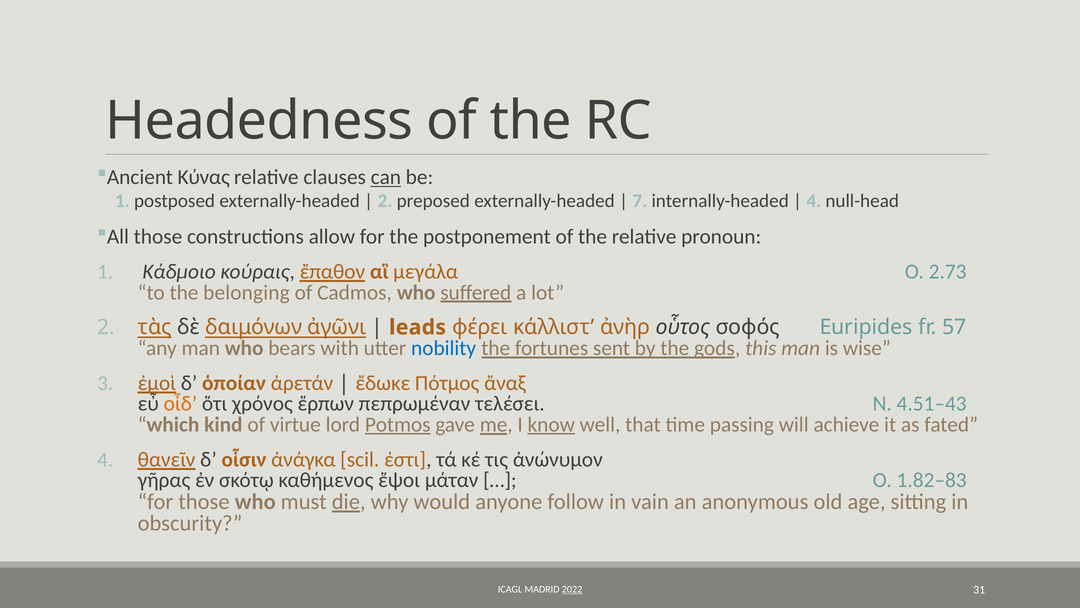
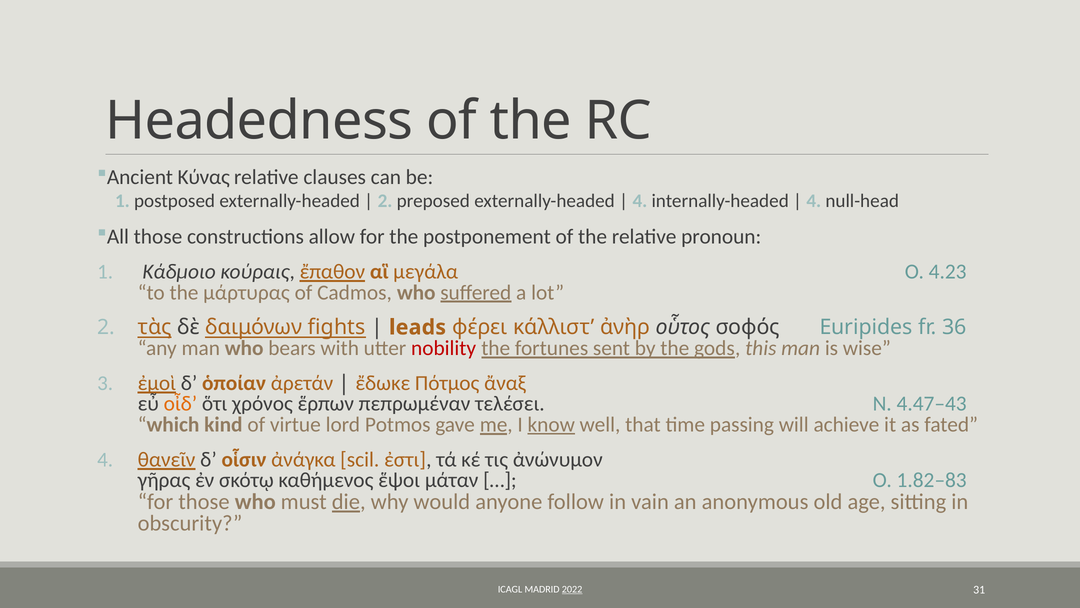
can underline: present -> none (386, 177)
7: 7 -> 4 (640, 201)
2.73: 2.73 -> 4.23 (948, 272)
belonging: belonging -> μάρτυρας (246, 292)
ἀγῶνι: ἀγῶνι -> fights (337, 327)
57: 57 -> 36 (954, 327)
nobility colour: blue -> red (444, 348)
4.51–43: 4.51–43 -> 4.47–43 (932, 404)
Potmos underline: present -> none (398, 424)
